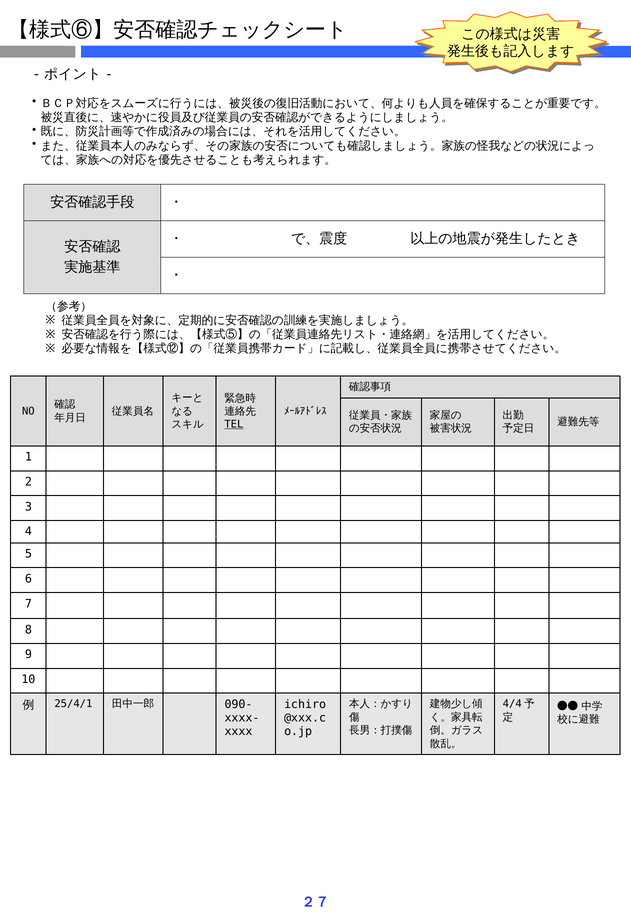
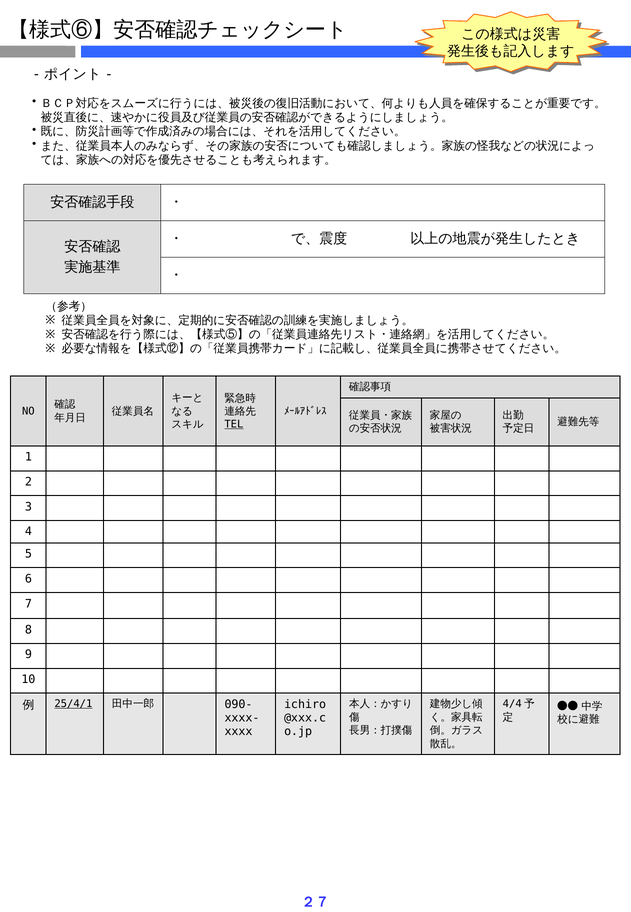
25/4/1 underline: none -> present (73, 703)
